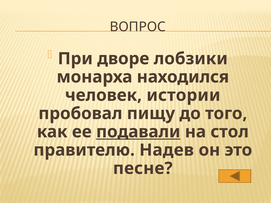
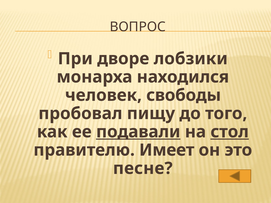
истории: истории -> свободы (184, 95)
стол underline: none -> present (230, 132)
Надев: Надев -> Имеет (167, 150)
